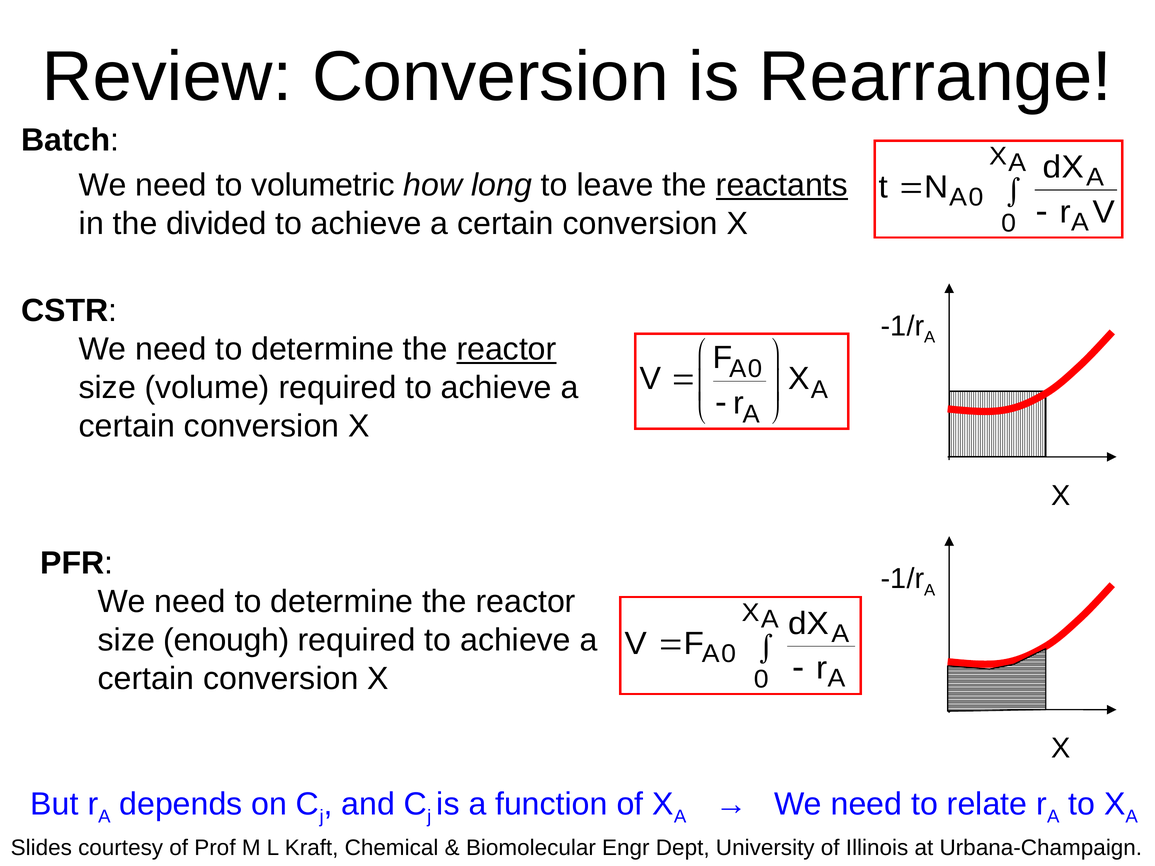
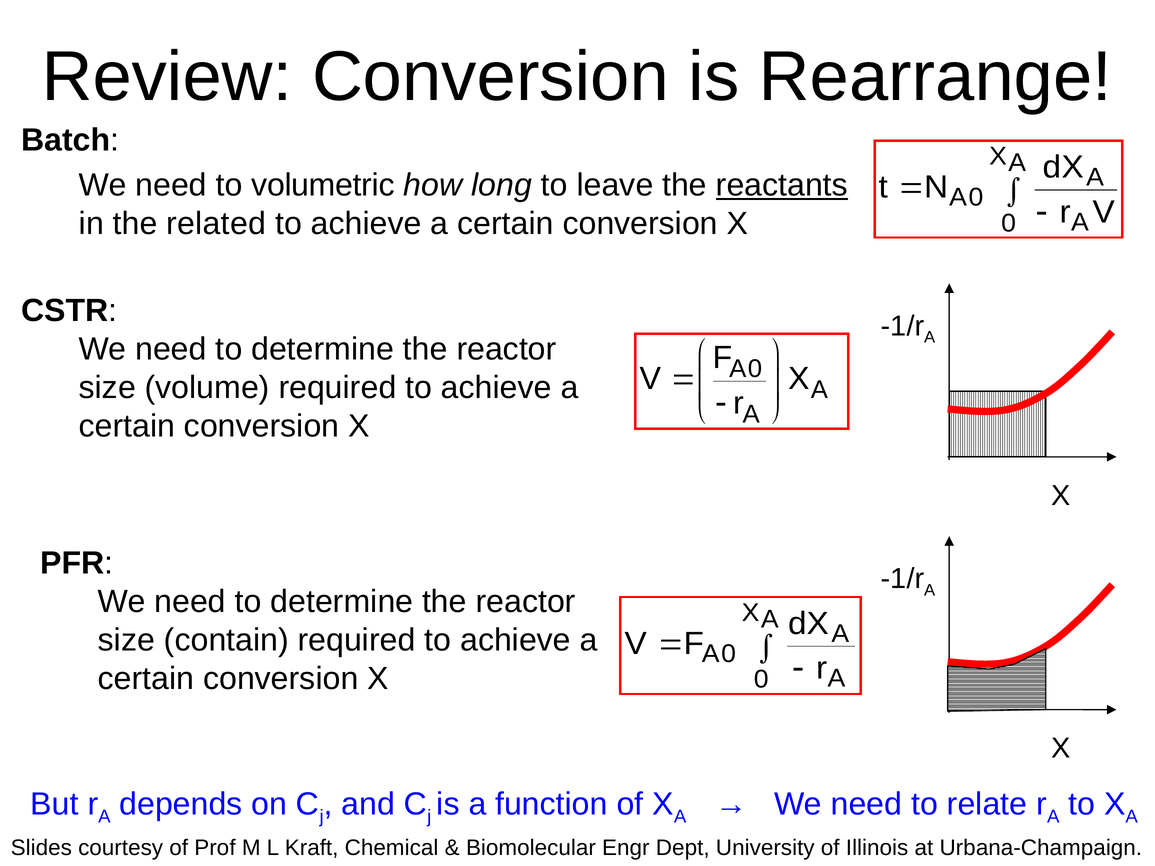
divided: divided -> related (216, 224)
reactor underline: present -> none (506, 349)
enough: enough -> contain (226, 641)
